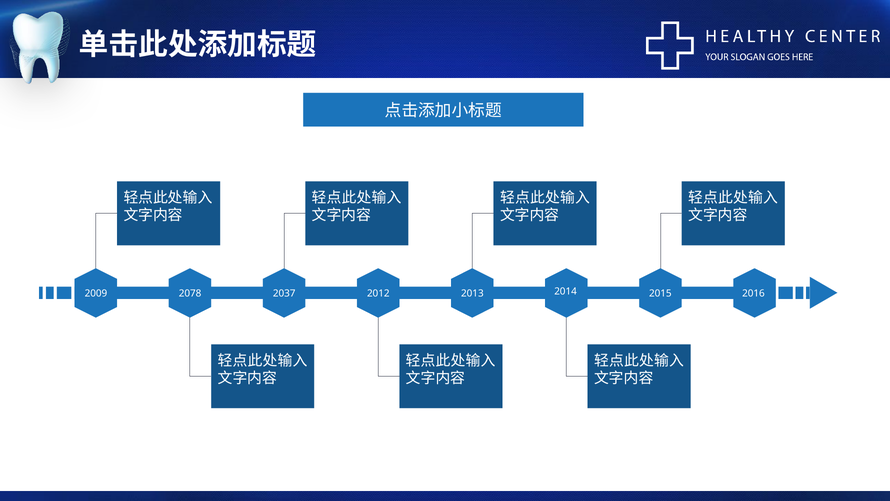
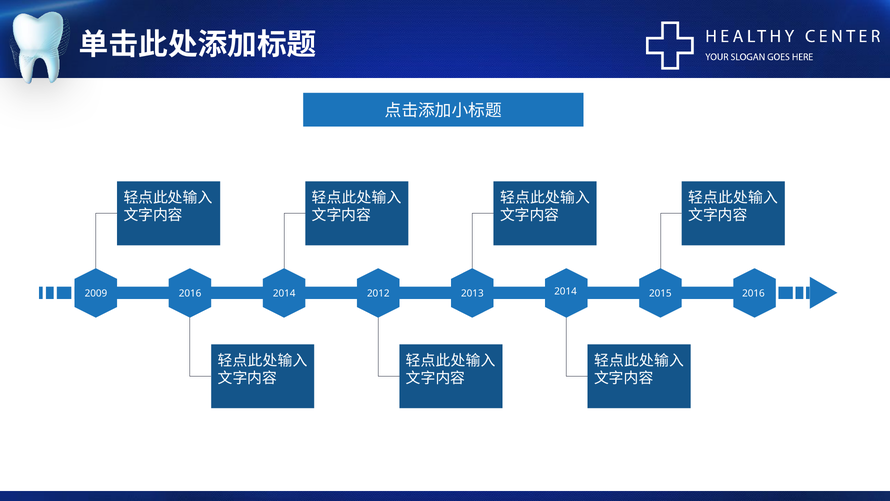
2078: 2078 -> 2016 (190, 293)
2037: 2037 -> 2014 (284, 293)
